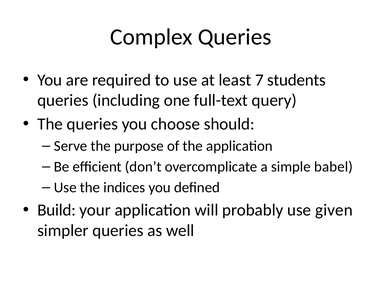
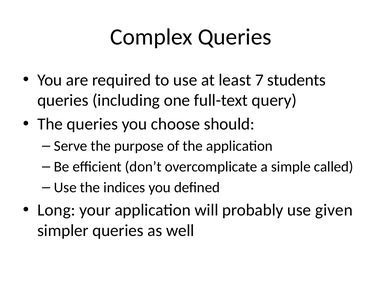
babel: babel -> called (334, 167)
Build: Build -> Long (56, 211)
